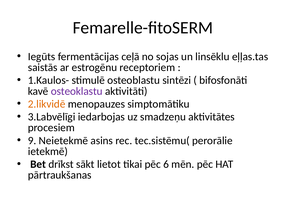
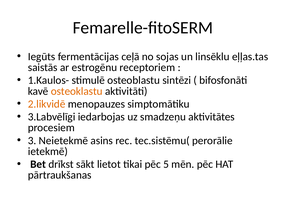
osteoklastu colour: purple -> orange (77, 91)
9: 9 -> 3 (32, 140)
6: 6 -> 5 (166, 164)
